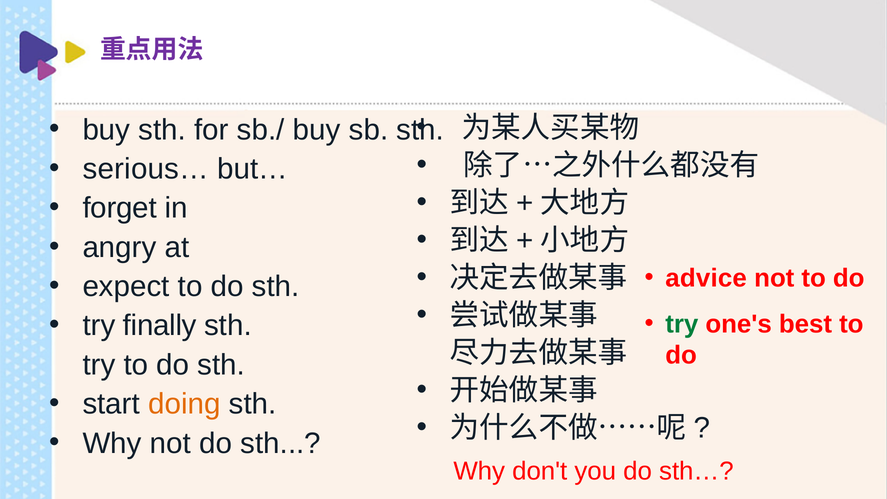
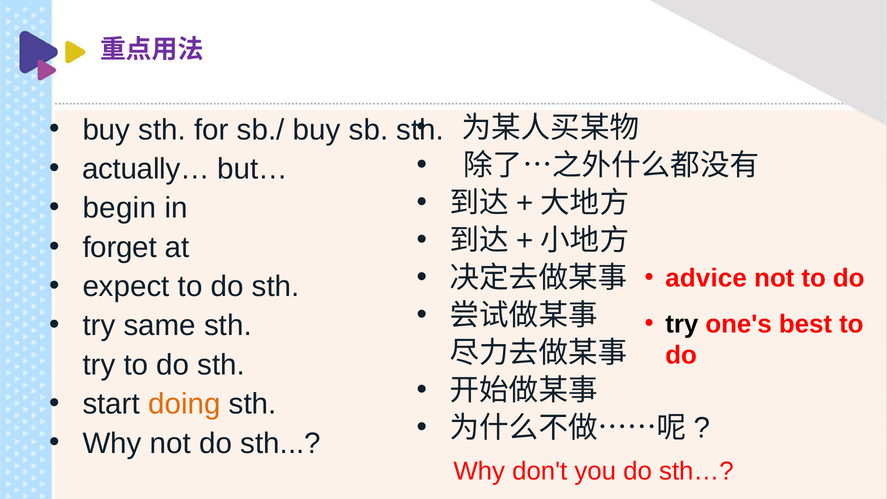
serious…: serious… -> actually… (146, 169)
forget: forget -> begin (119, 208)
angry: angry -> forget (120, 247)
finally: finally -> same (160, 326)
try colour: green -> black (682, 324)
